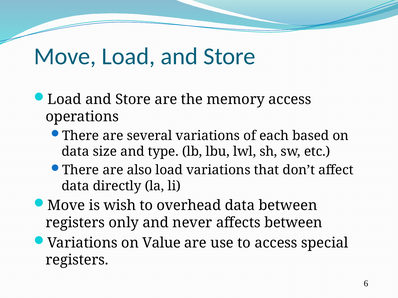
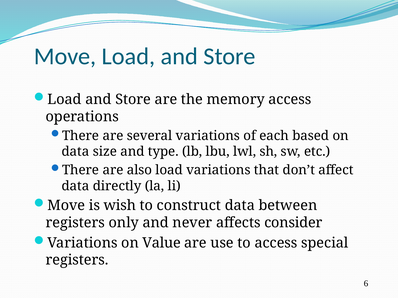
overhead: overhead -> construct (189, 206)
affects between: between -> consider (293, 223)
